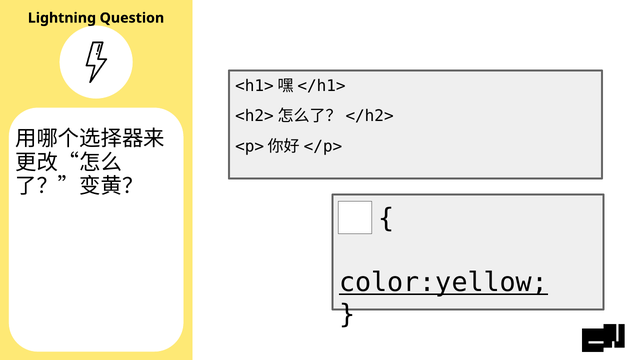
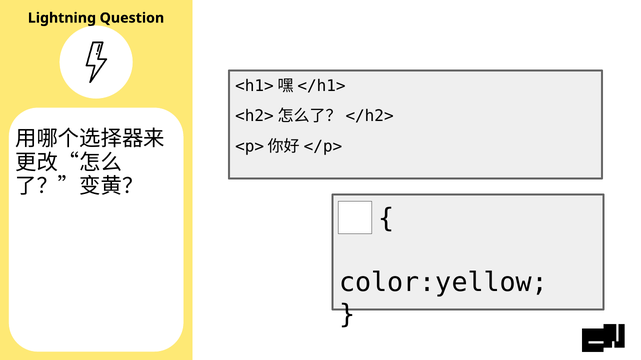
color:yellow underline: present -> none (443, 283)
